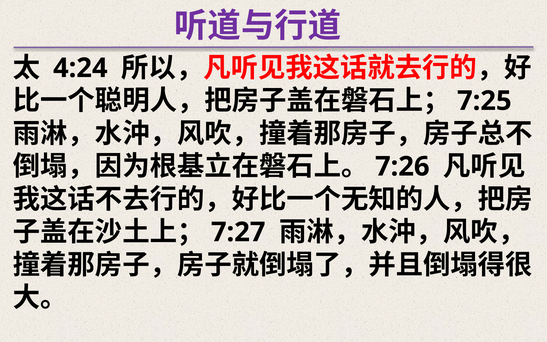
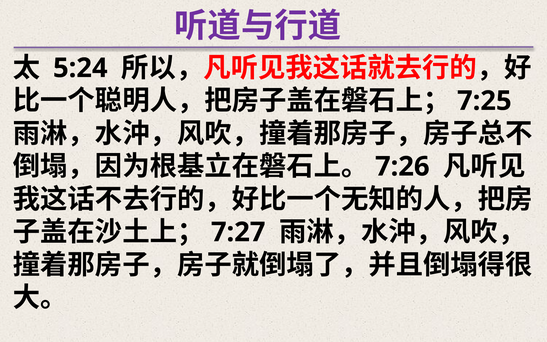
4:24: 4:24 -> 5:24 (80, 68)
